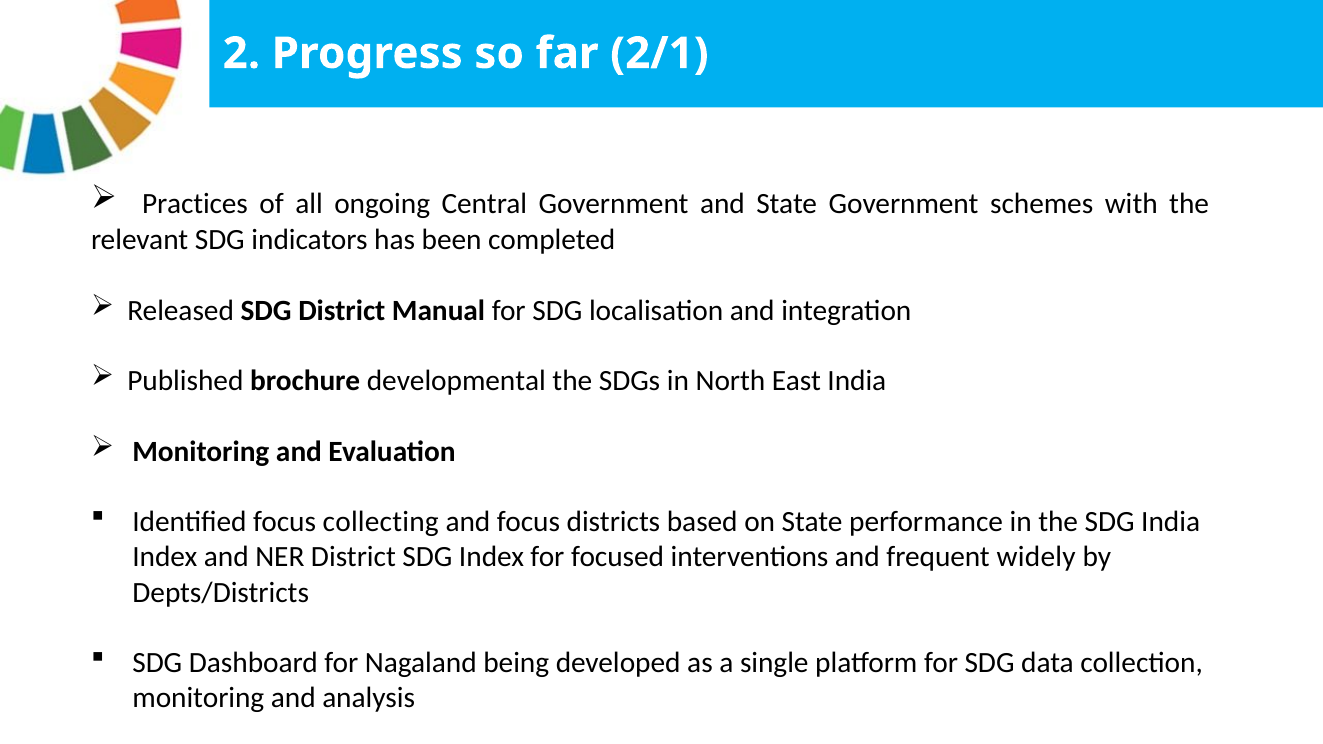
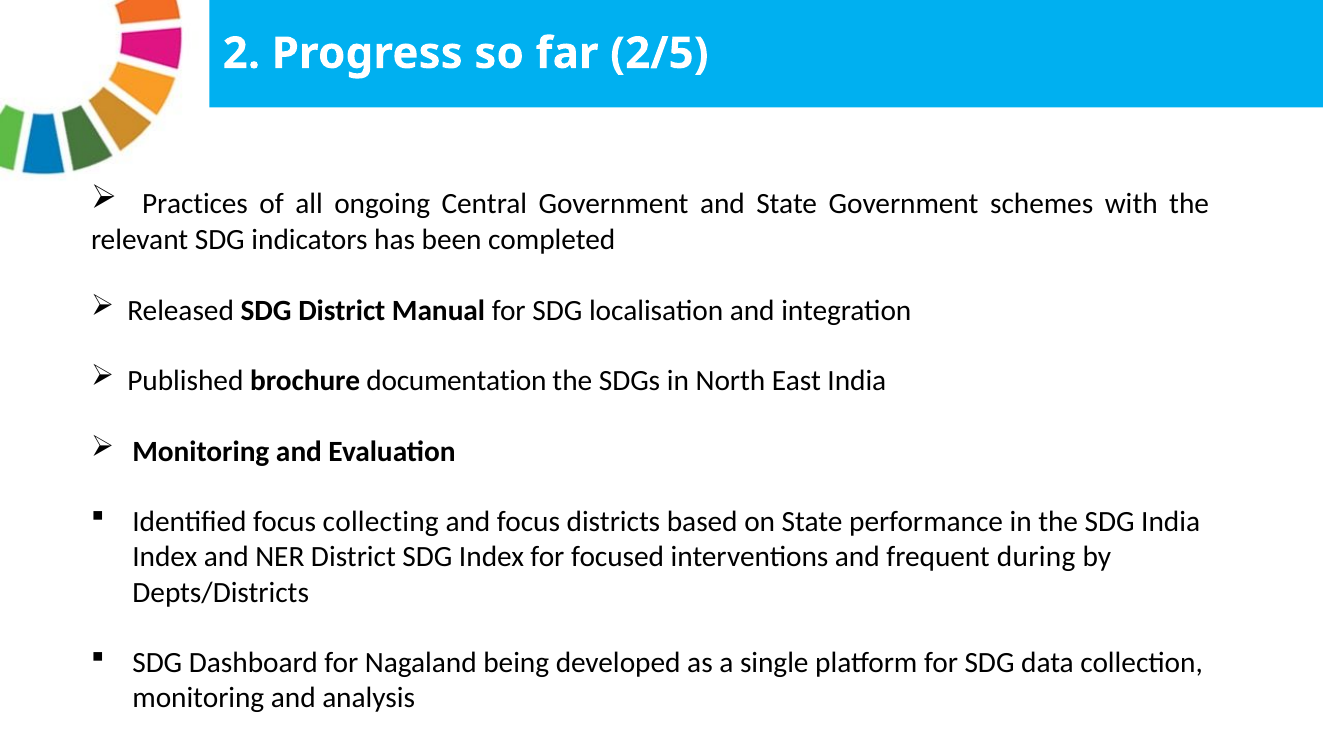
2/1: 2/1 -> 2/5 (659, 53)
developmental: developmental -> documentation (456, 381)
widely: widely -> during (1036, 557)
